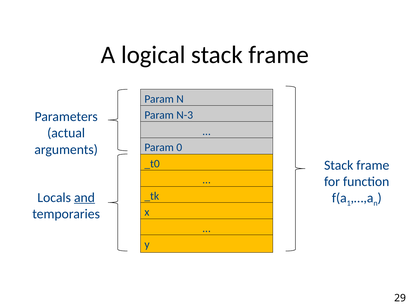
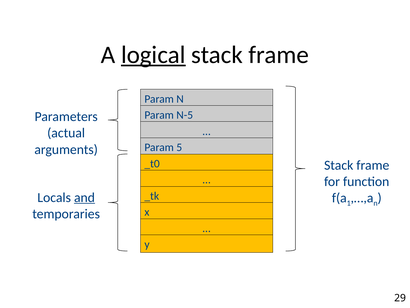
logical underline: none -> present (153, 55)
N-3: N-3 -> N-5 (185, 115)
0: 0 -> 5 (179, 147)
